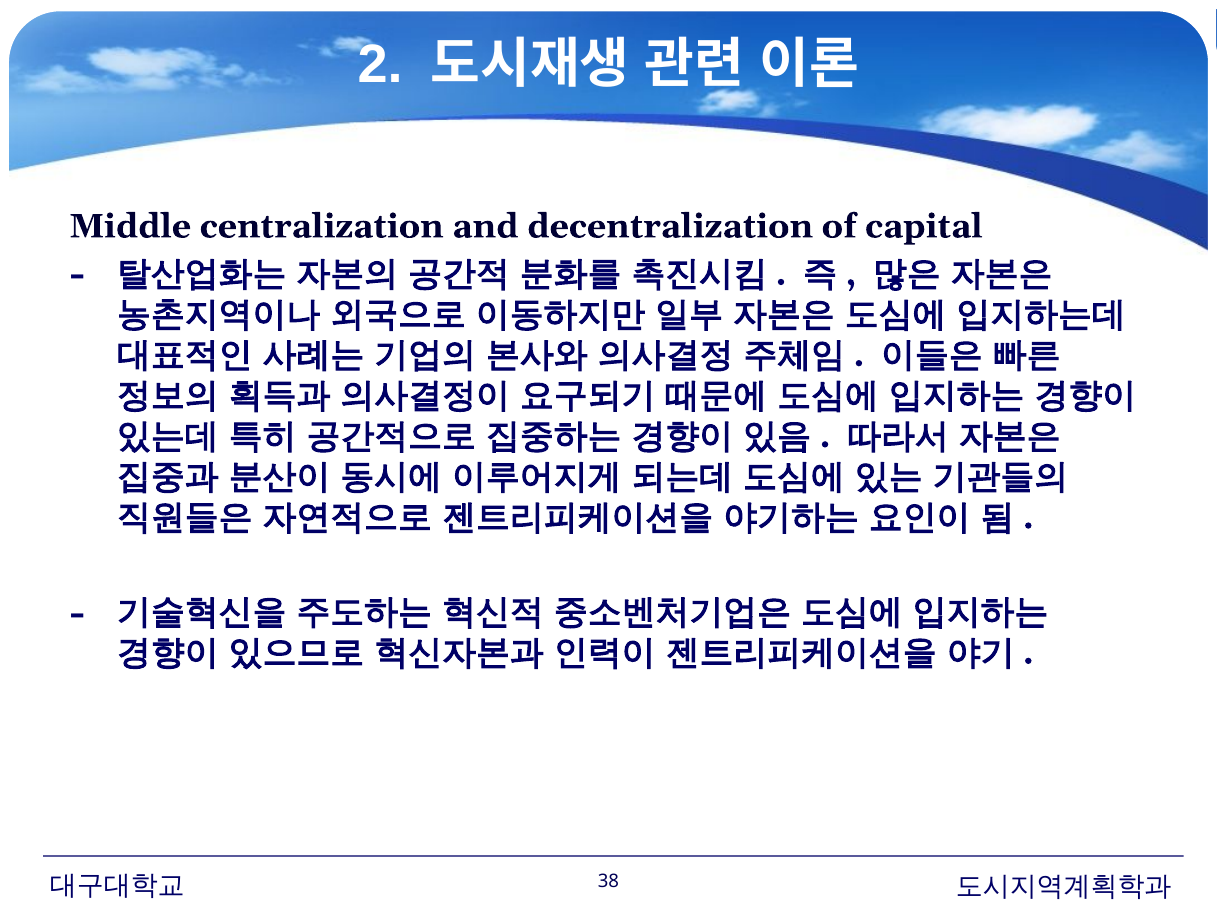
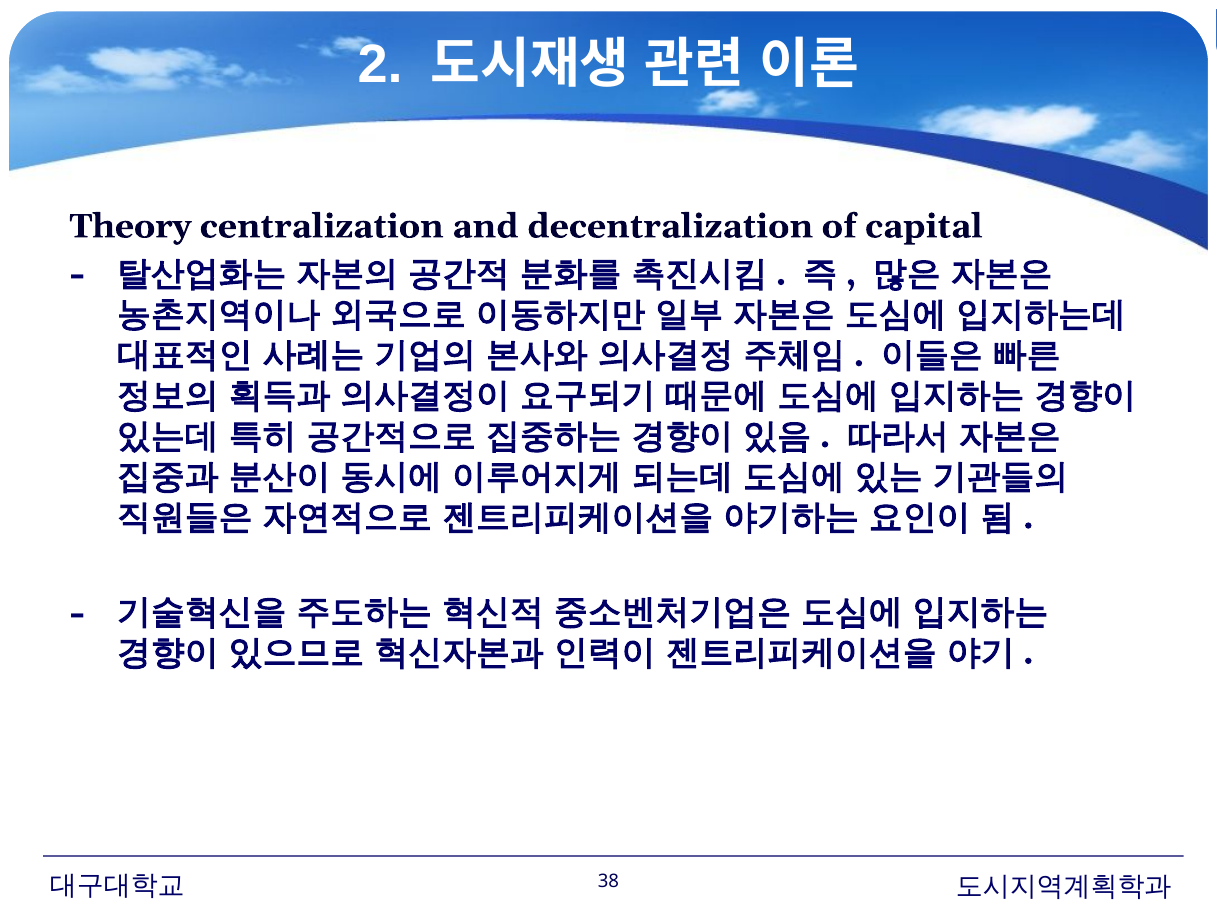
Middle: Middle -> Theory (130, 226)
